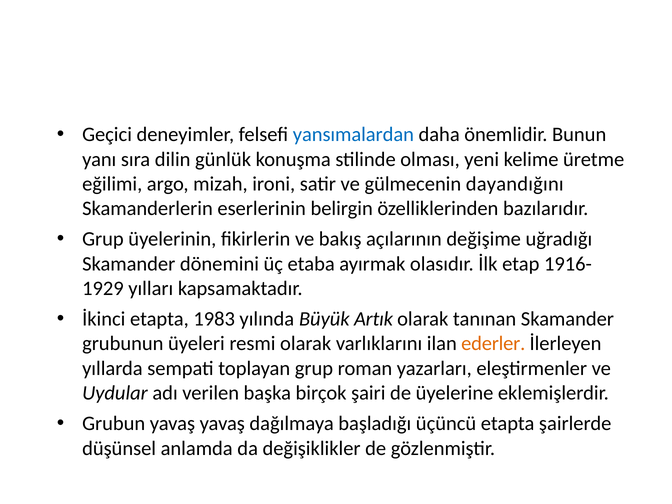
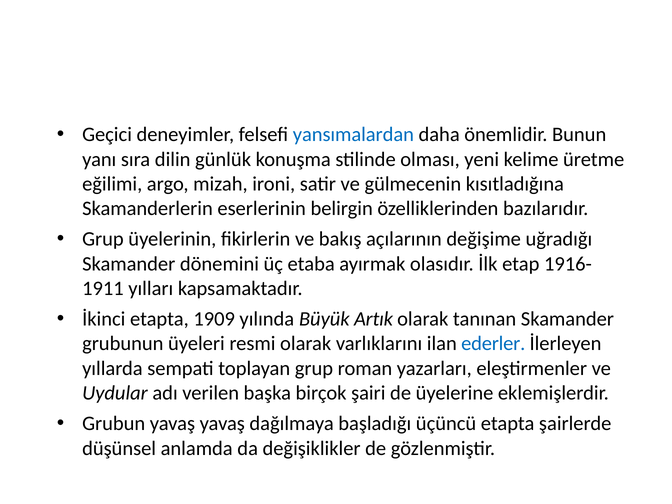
dayandığını: dayandığını -> kısıtladığına (515, 184)
1929: 1929 -> 1911 (103, 288)
1983: 1983 -> 1909 (214, 319)
ederler colour: orange -> blue (493, 344)
